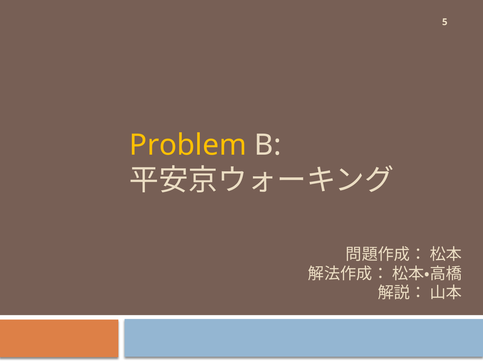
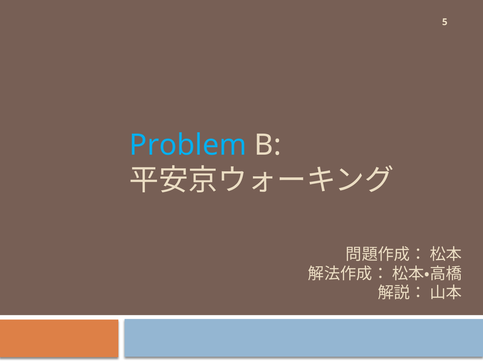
Problem colour: yellow -> light blue (188, 145)
